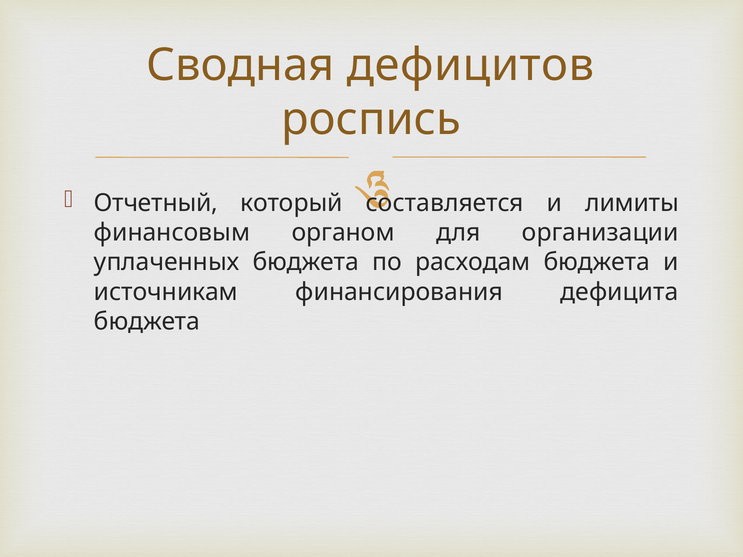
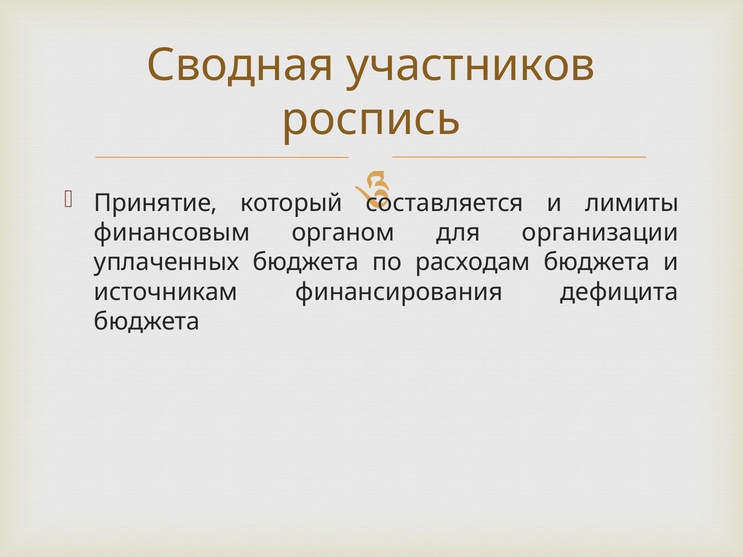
дефицитов: дефицитов -> участников (471, 65)
Отчетный: Отчетный -> Принятие (156, 203)
